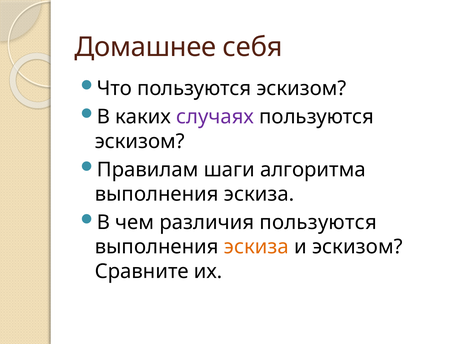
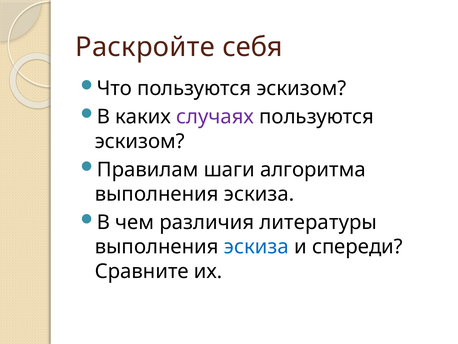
Домашнее: Домашнее -> Раскройте (145, 47)
различия пользуются: пользуются -> литературы (318, 222)
эскиза colour: orange -> blue (256, 246)
и эскизом: эскизом -> спереди (357, 246)
